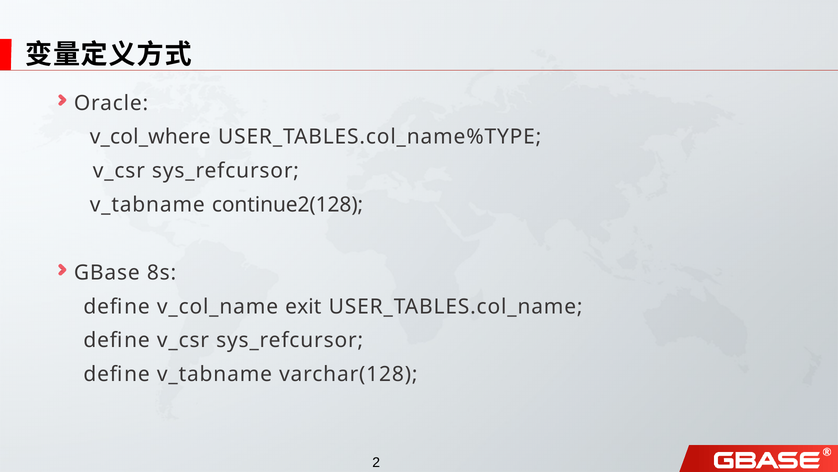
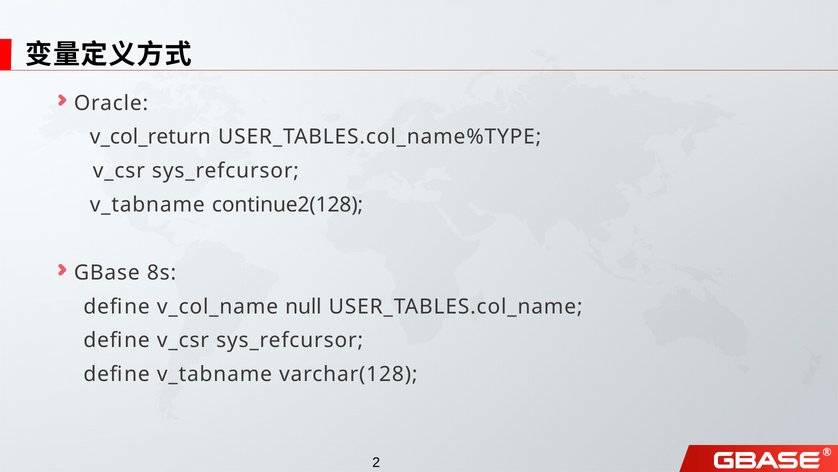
v_col_where: v_col_where -> v_col_return (150, 137)
exit: exit -> null (303, 306)
